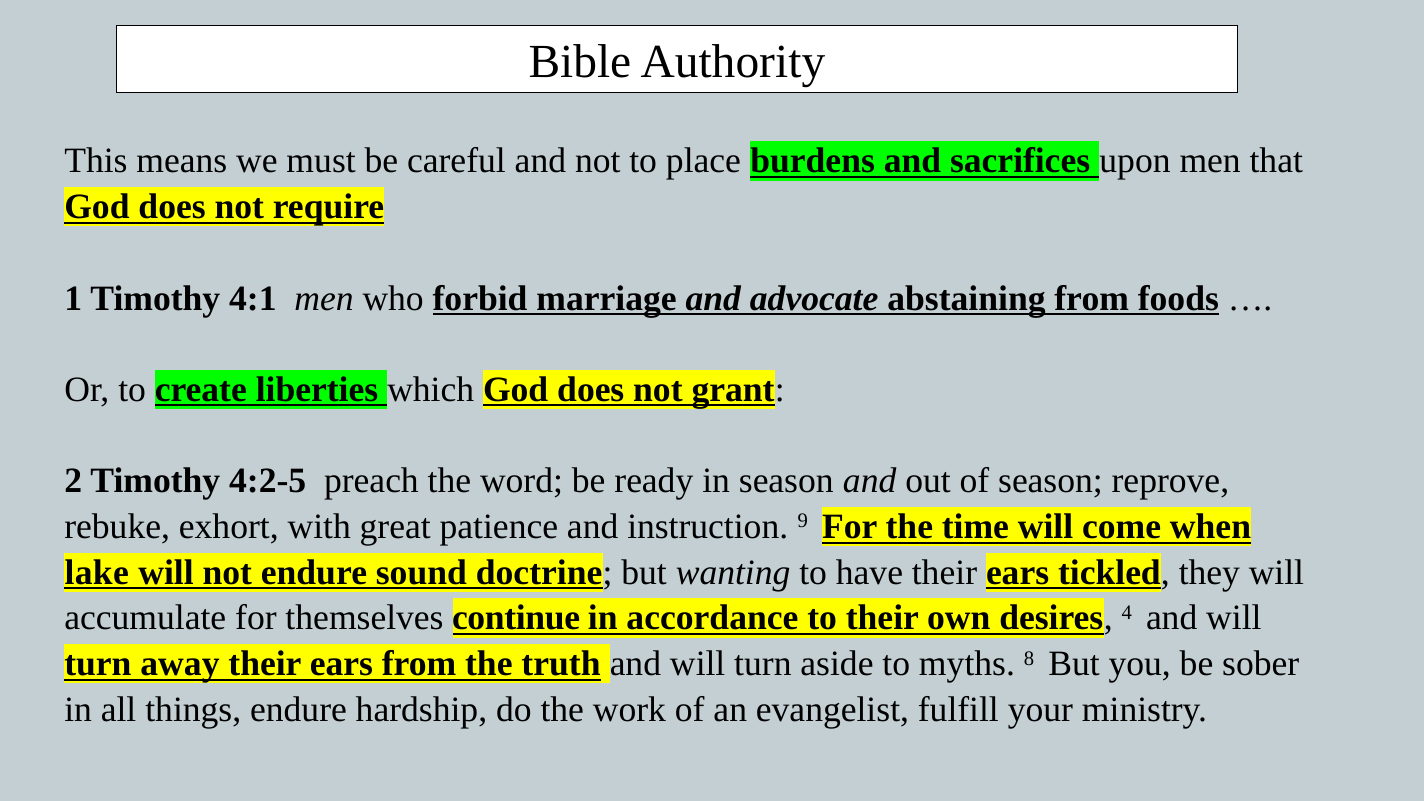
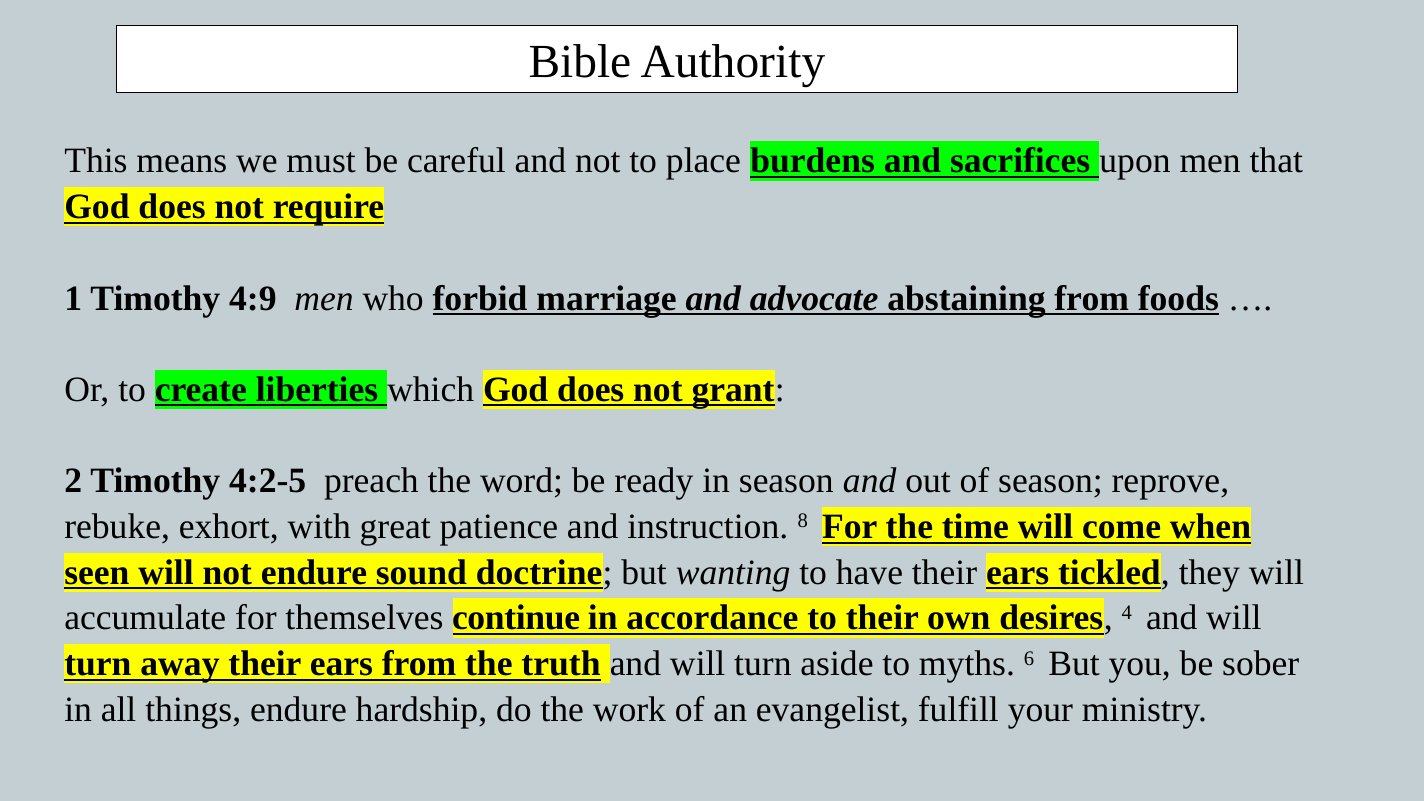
4:1: 4:1 -> 4:9 (253, 298)
9: 9 -> 8 (803, 521)
lake: lake -> seen (97, 573)
8: 8 -> 6 (1029, 658)
